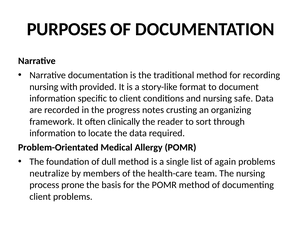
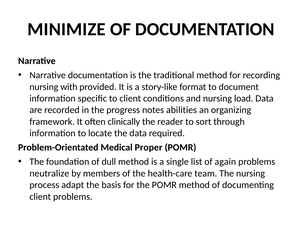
PURPOSES: PURPOSES -> MINIMIZE (66, 29)
safe: safe -> load (244, 98)
crusting: crusting -> abilities (182, 110)
Allergy: Allergy -> Proper (149, 147)
prone: prone -> adapt (73, 185)
